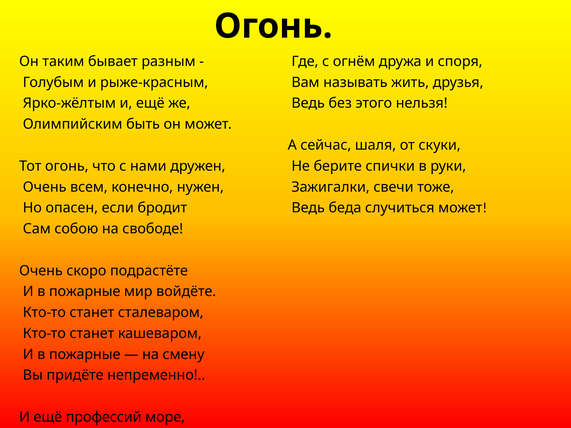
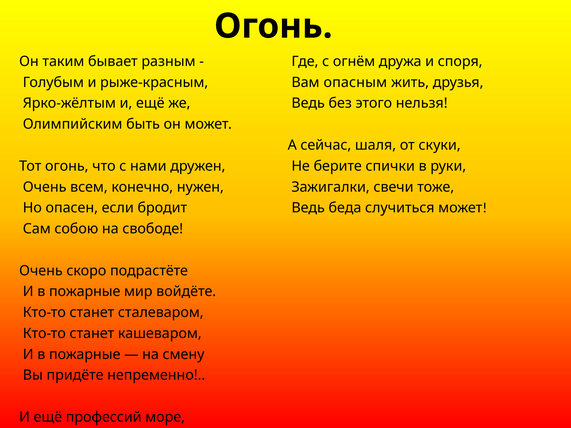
называть: называть -> опасным (355, 82)
